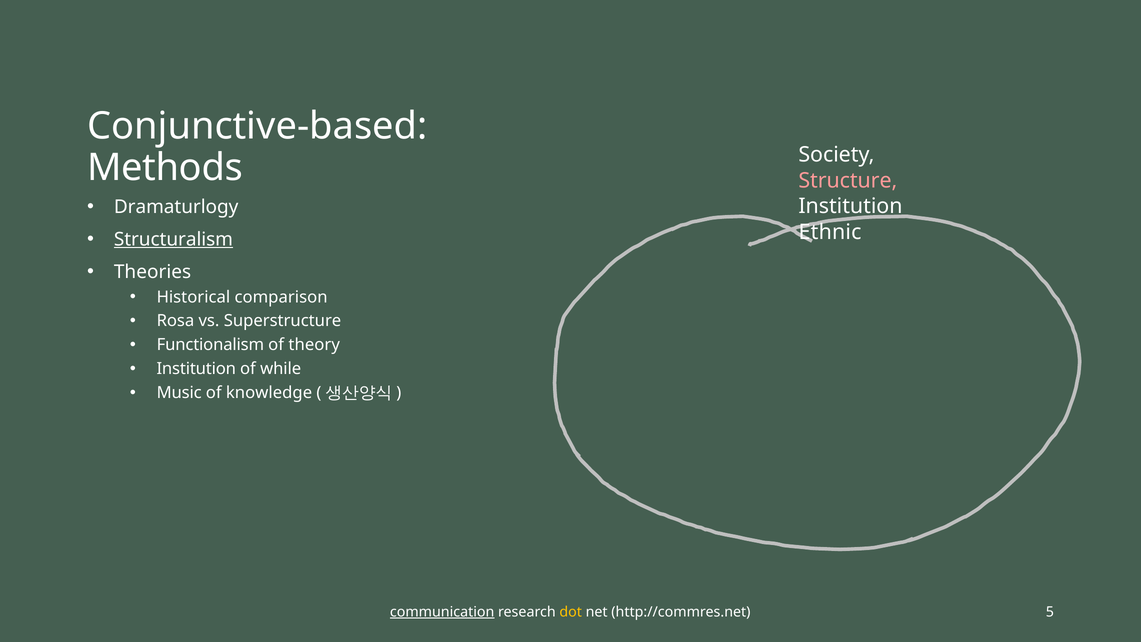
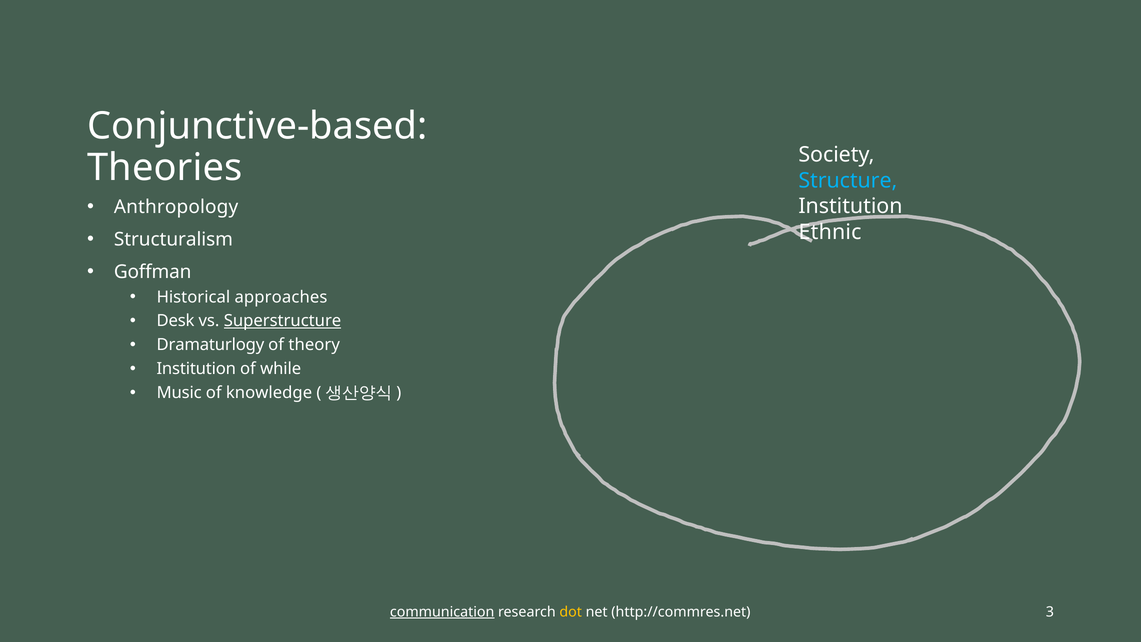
Methods: Methods -> Theories (165, 167)
Structure colour: pink -> light blue (848, 181)
Dramaturlogy: Dramaturlogy -> Anthropology (176, 207)
Structuralism underline: present -> none (173, 239)
Theories: Theories -> Goffman (153, 272)
comparison: comparison -> approaches (281, 297)
Rosa: Rosa -> Desk (176, 321)
Superstructure underline: none -> present (283, 321)
Functionalism: Functionalism -> Dramaturlogy (210, 345)
5: 5 -> 3 (1050, 612)
